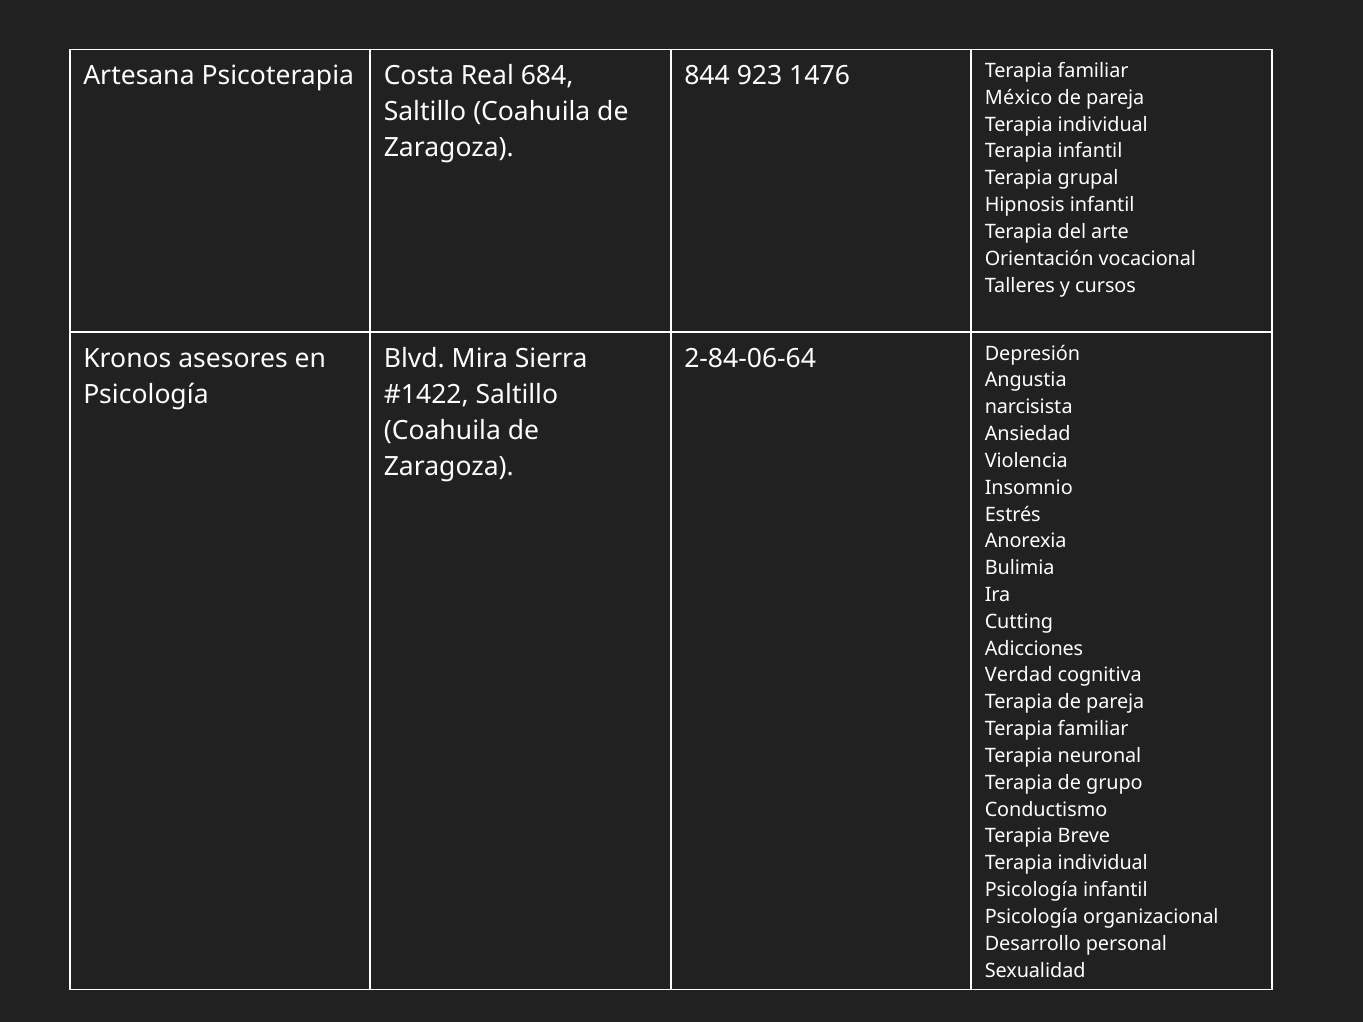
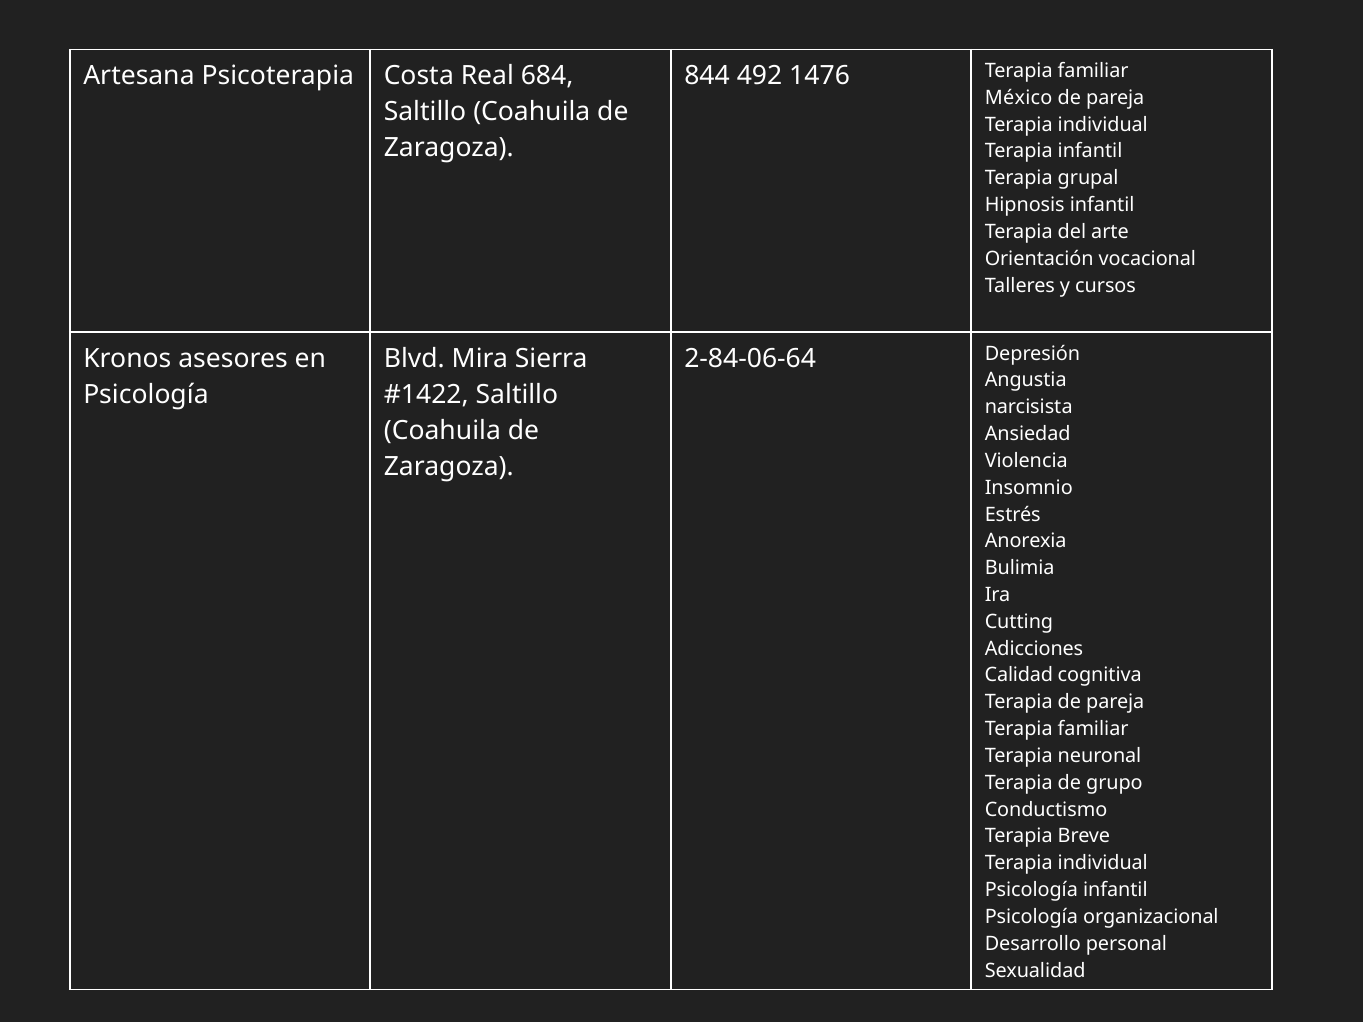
923: 923 -> 492 (760, 76)
Verdad: Verdad -> Calidad (1019, 676)
